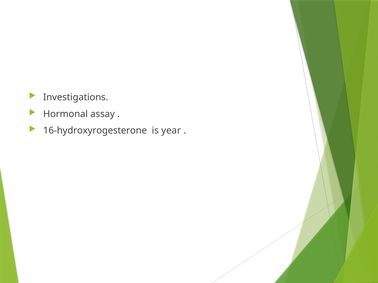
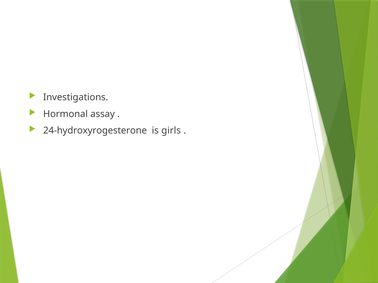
16-hydroxyrogesterone: 16-hydroxyrogesterone -> 24-hydroxyrogesterone (95, 131)
year: year -> girls (171, 131)
